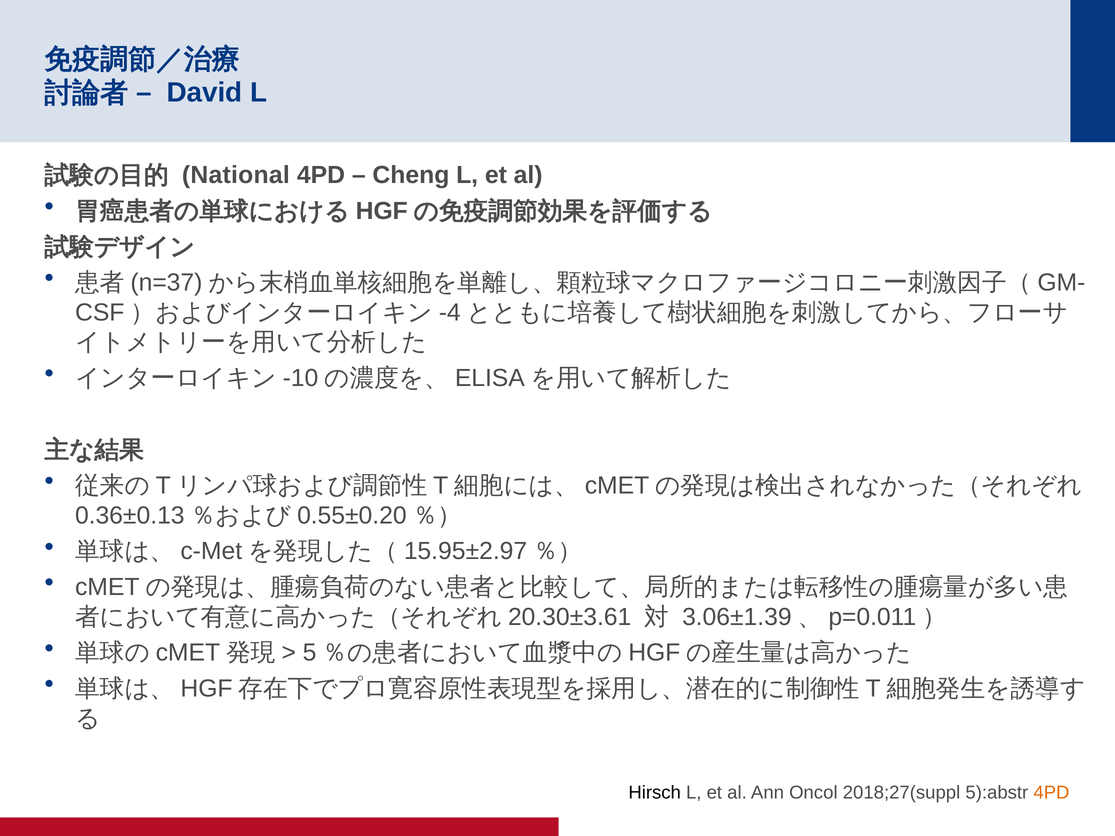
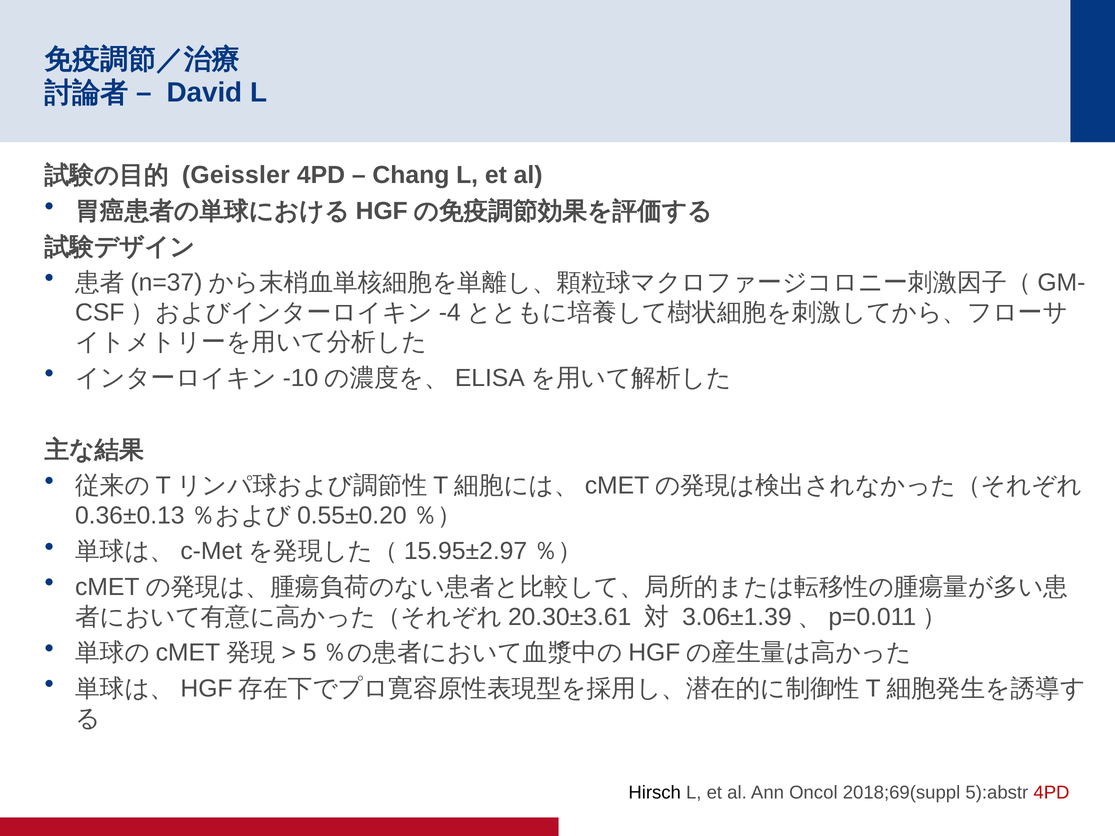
National: National -> Geissler (236, 175)
Cheng: Cheng -> Chang (411, 175)
2018;27(suppl: 2018;27(suppl -> 2018;69(suppl (902, 793)
4PD colour: orange -> red (1051, 793)
